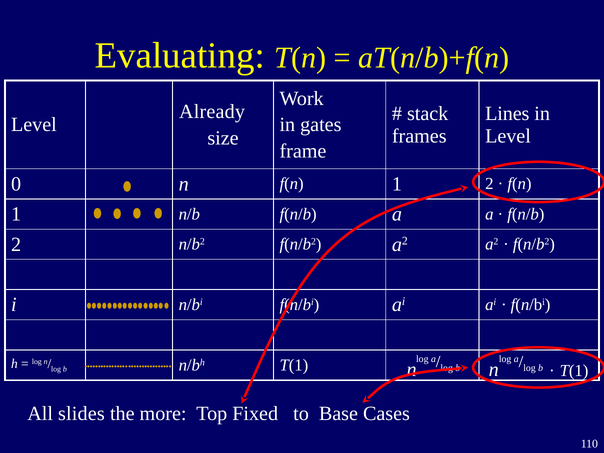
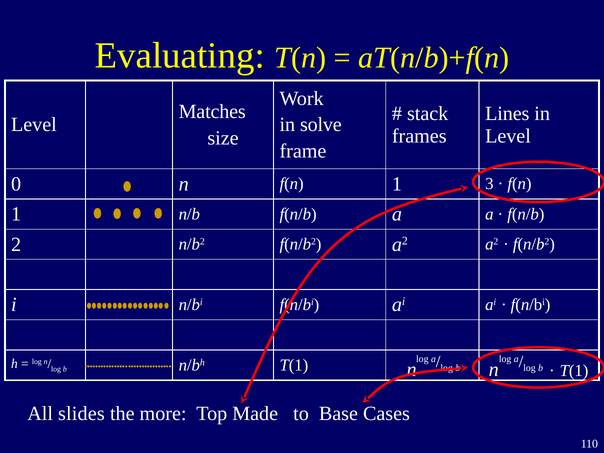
Already: Already -> Matches (212, 112)
gates: gates -> solve (321, 125)
2: 2 -> 3 (489, 184)
Fixed: Fixed -> Made (255, 414)
